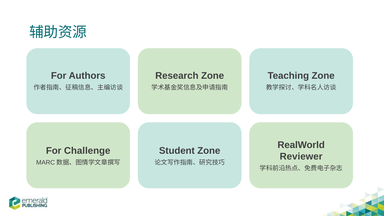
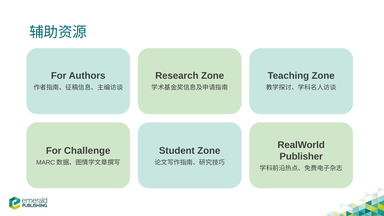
Reviewer: Reviewer -> Publisher (301, 157)
